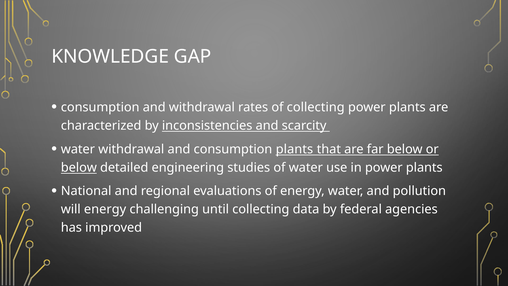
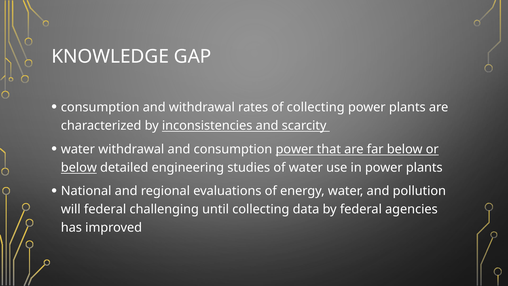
consumption plants: plants -> power (295, 149)
will energy: energy -> federal (105, 209)
